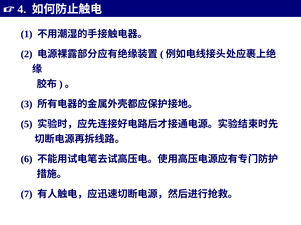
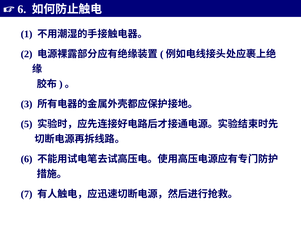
4: 4 -> 6 (22, 9)
